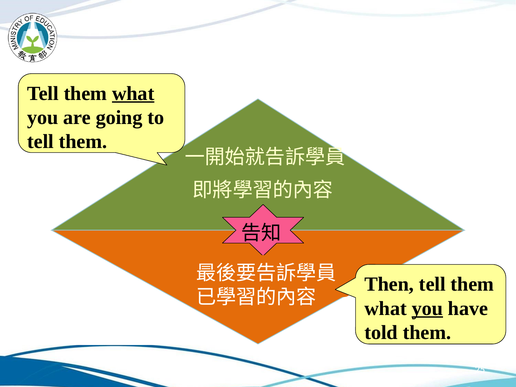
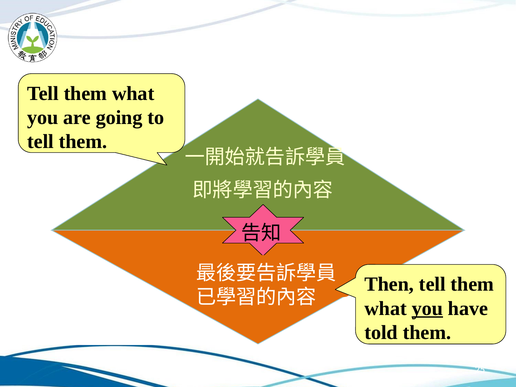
what underline: present -> none (133, 93)
